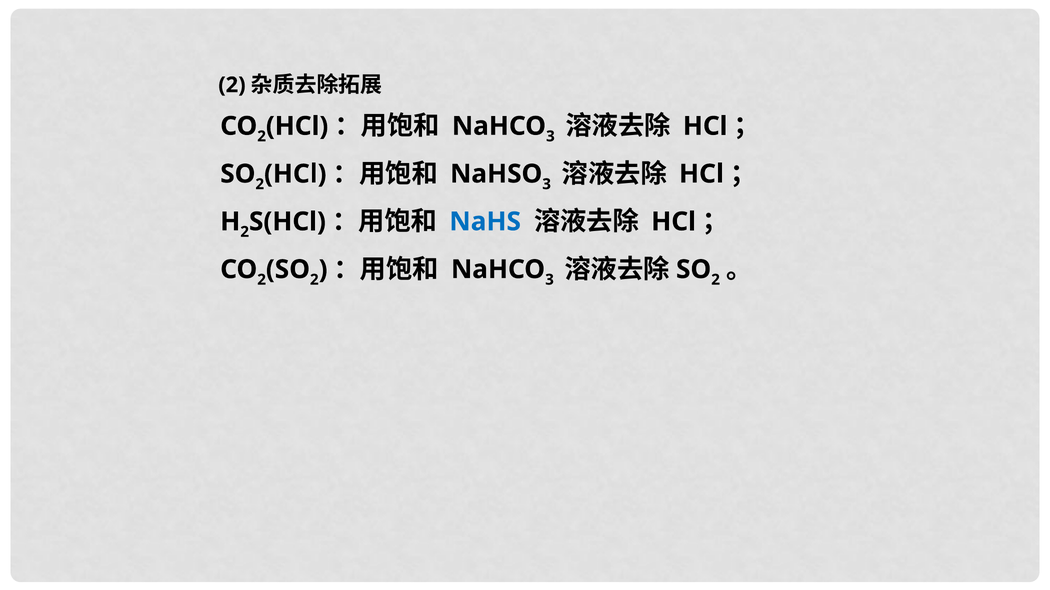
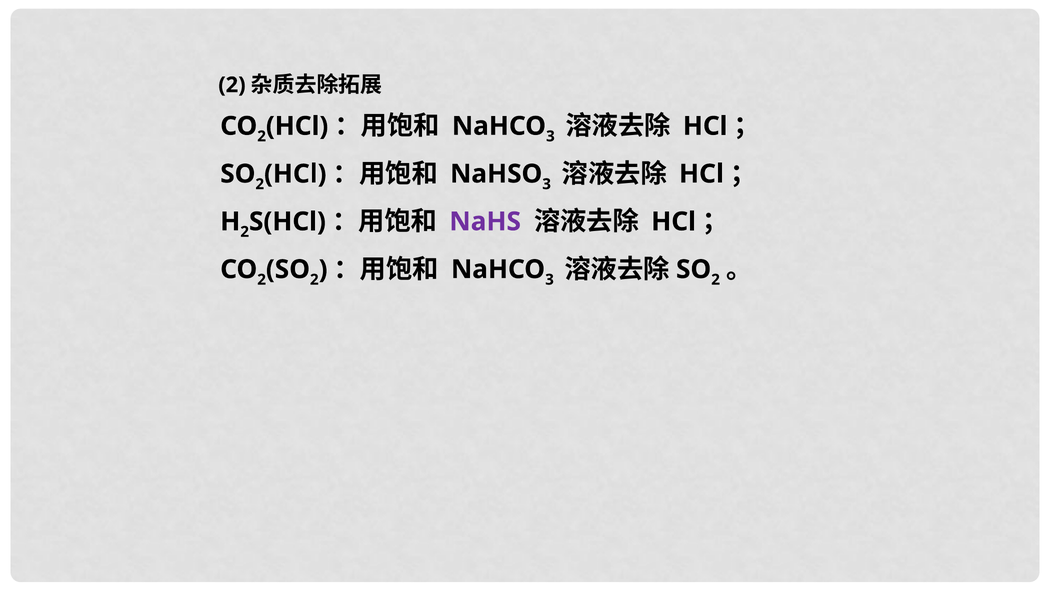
NaHS colour: blue -> purple (485, 222)
